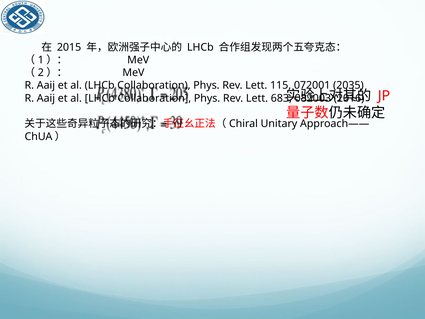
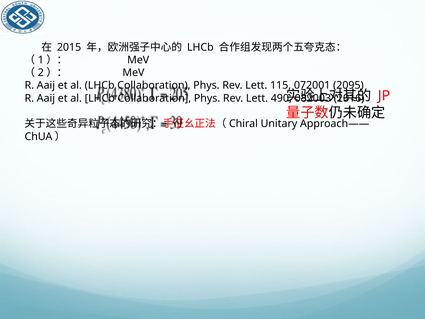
2035: 2035 -> 2095 (348, 85)
683: 683 -> 490 (281, 98)
